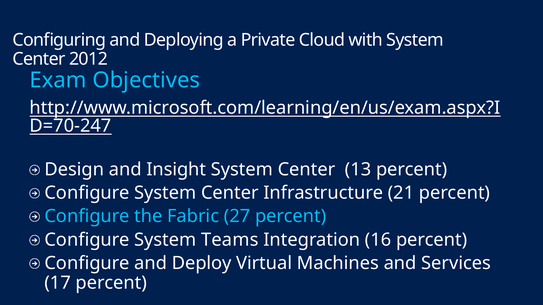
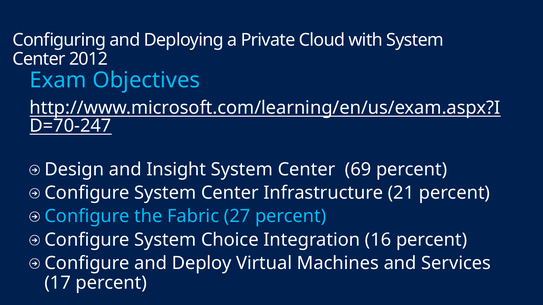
13: 13 -> 69 (358, 170)
Teams: Teams -> Choice (230, 240)
